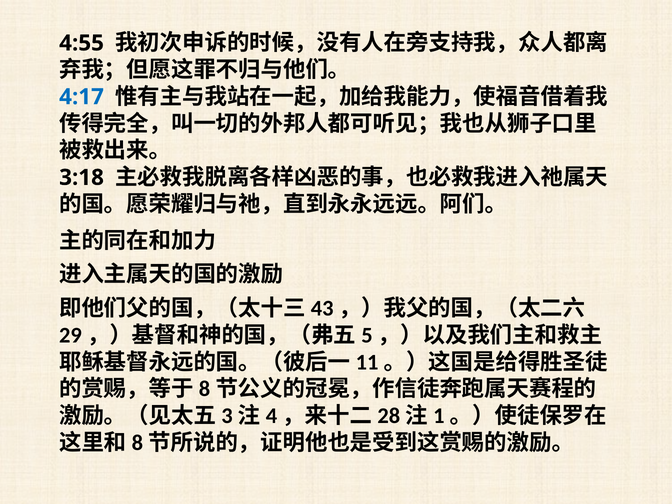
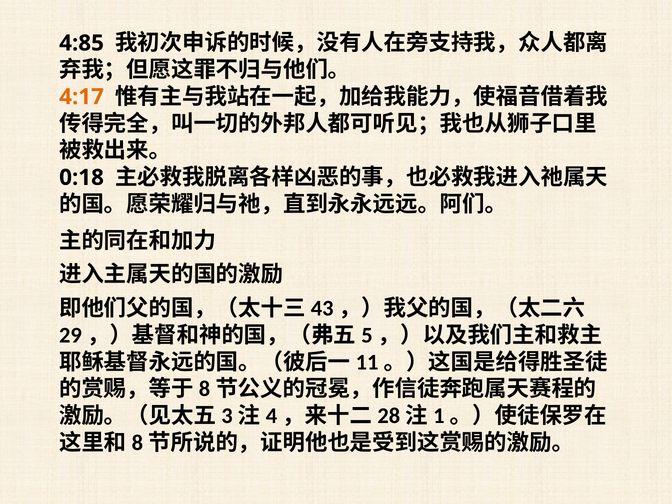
4:55: 4:55 -> 4:85 (82, 43)
4:17 colour: blue -> orange (82, 97)
3:18: 3:18 -> 0:18 (82, 177)
